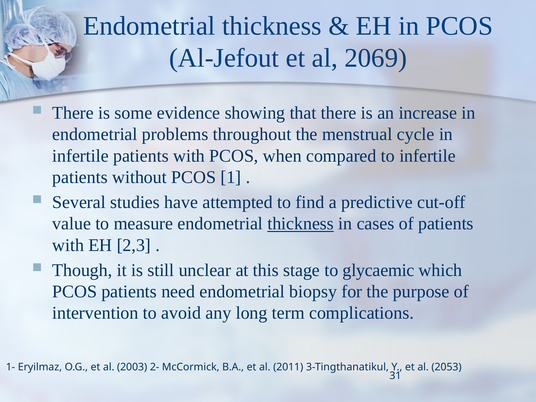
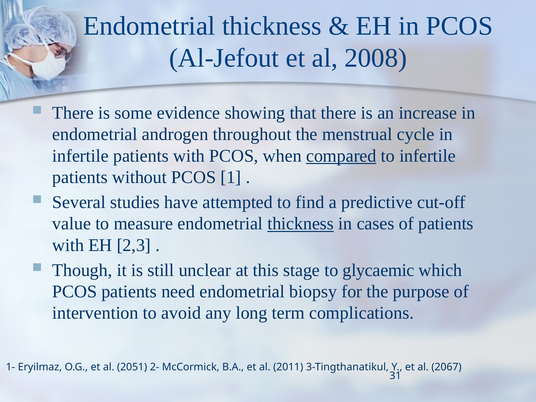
2069: 2069 -> 2008 (376, 58)
problems: problems -> androgen (175, 134)
compared underline: none -> present (341, 156)
2003: 2003 -> 2051 (132, 367)
2053: 2053 -> 2067 (447, 367)
